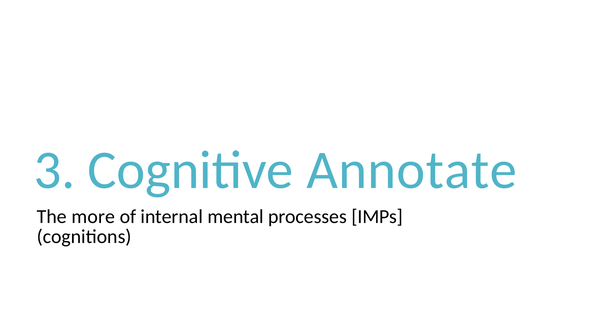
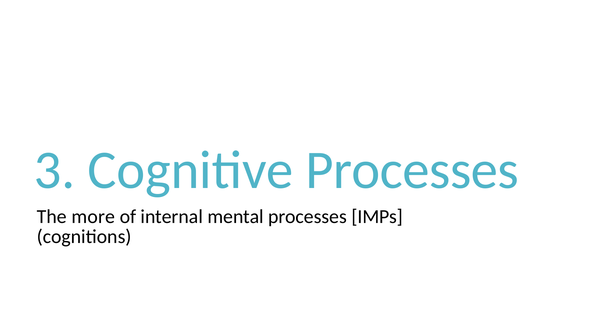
Cognitive Annotate: Annotate -> Processes (412, 170)
